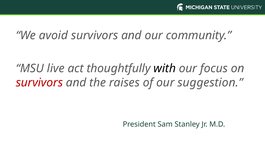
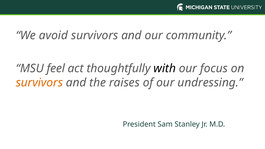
live: live -> feel (56, 68)
survivors colour: red -> orange (39, 83)
suggestion: suggestion -> undressing (210, 83)
